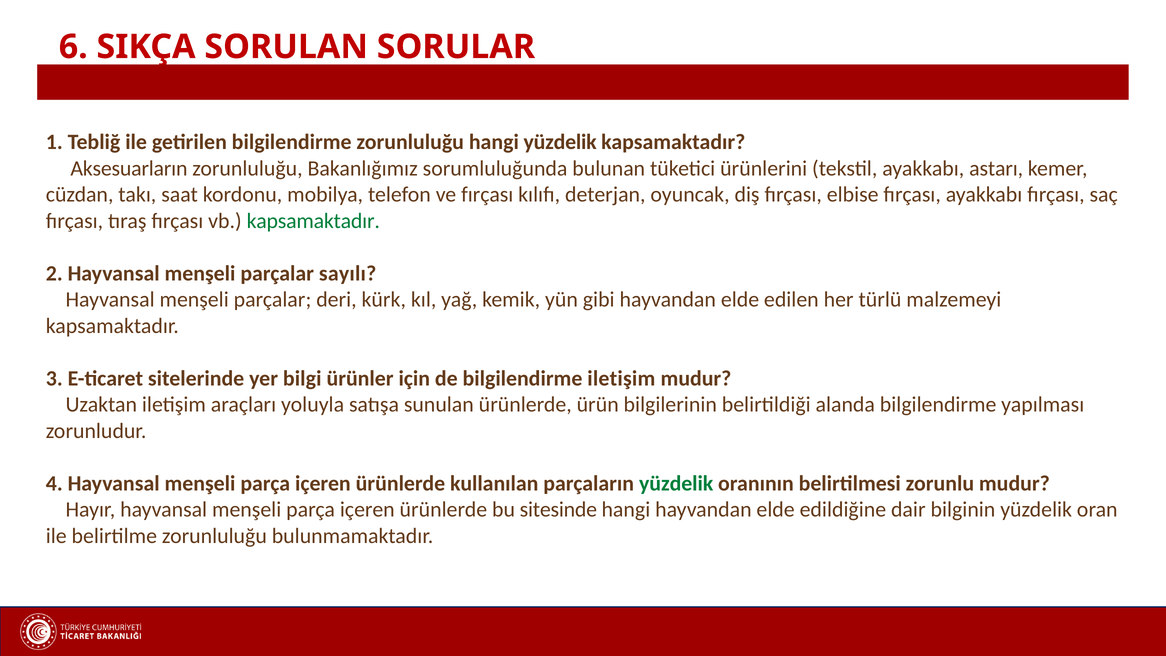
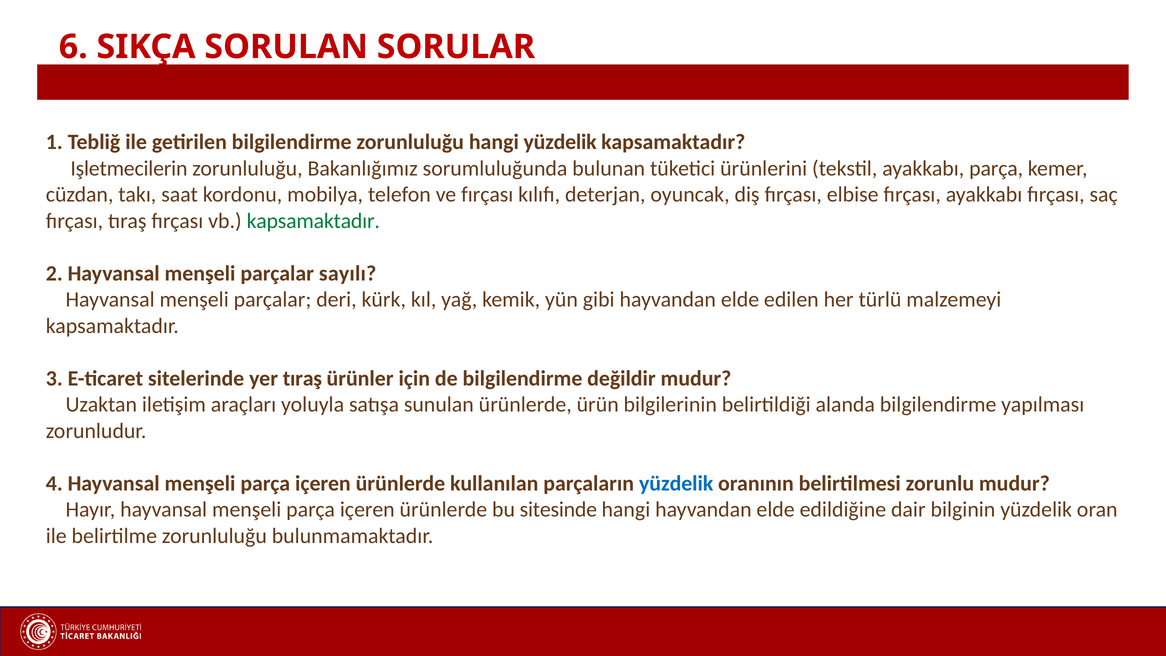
Aksesuarların: Aksesuarların -> Işletmecilerin (129, 168)
ayakkabı astarı: astarı -> parça (996, 168)
yer bilgi: bilgi -> tıraş (302, 378)
bilgilendirme iletişim: iletişim -> değildir (621, 378)
yüzdelik colour: green -> blue (676, 483)
